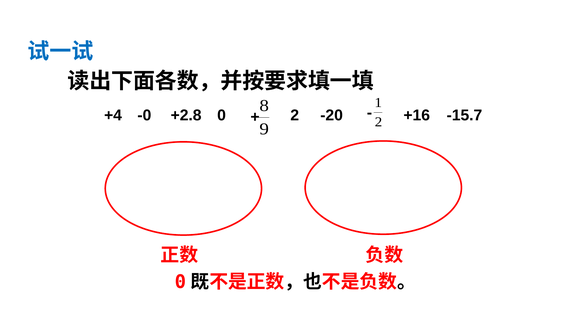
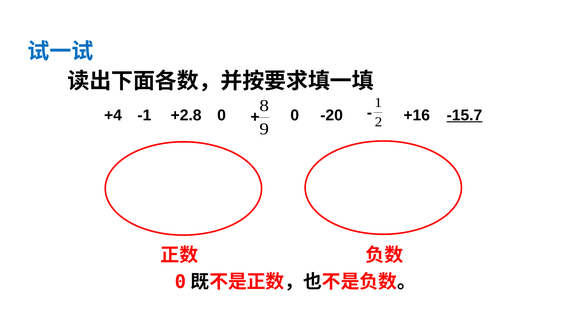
-0: -0 -> -1 (144, 115)
+2.8 2: 2 -> 0 (295, 115)
-15.7 underline: none -> present (464, 115)
